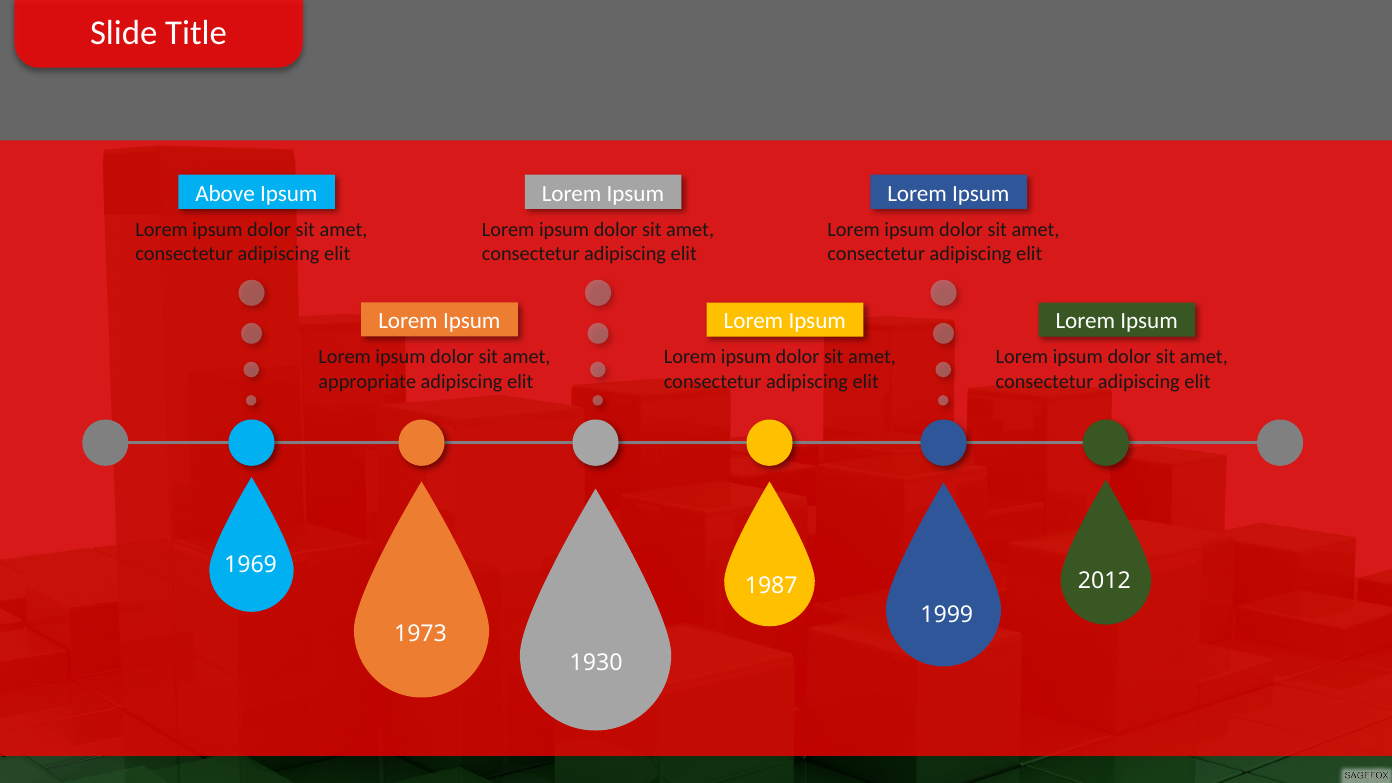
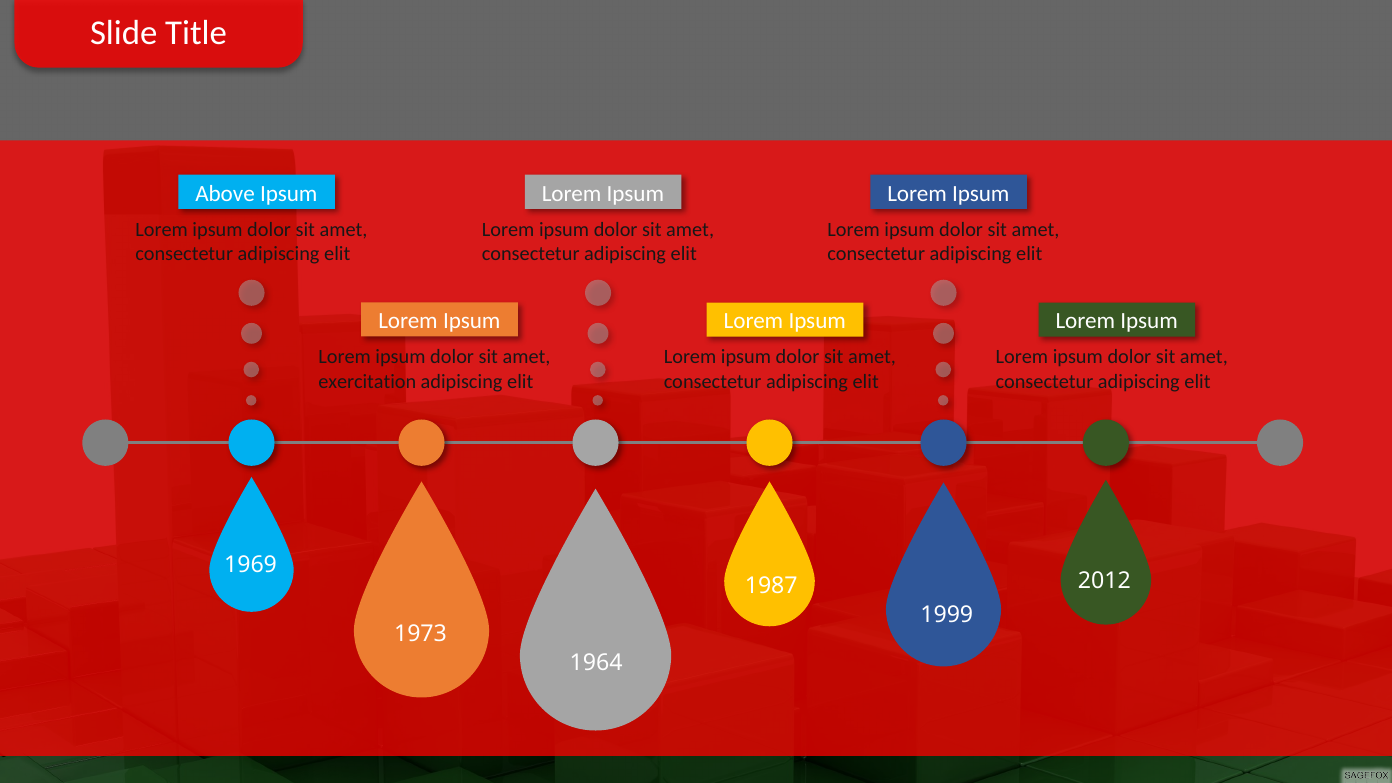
appropriate: appropriate -> exercitation (367, 381)
1930: 1930 -> 1964 (596, 663)
